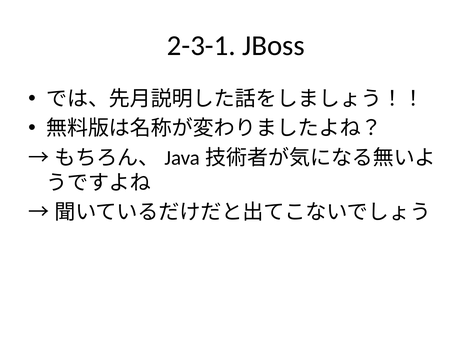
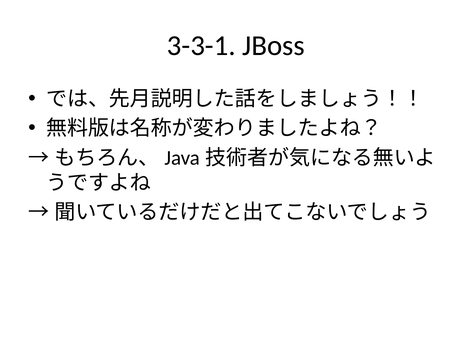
2-3-1: 2-3-1 -> 3-3-1 (201, 46)
